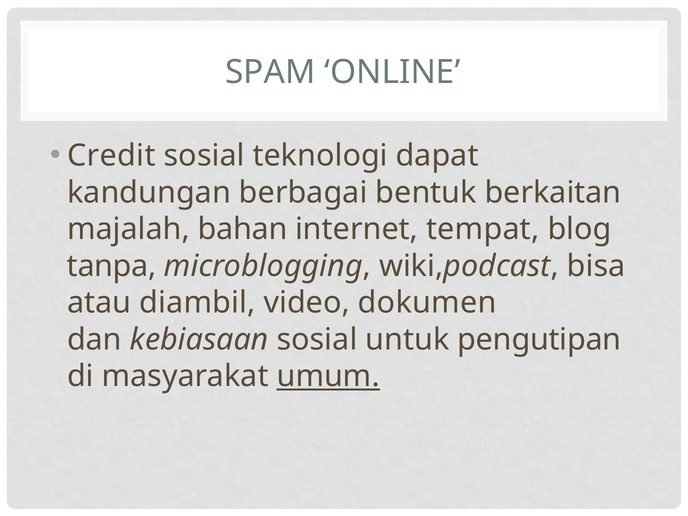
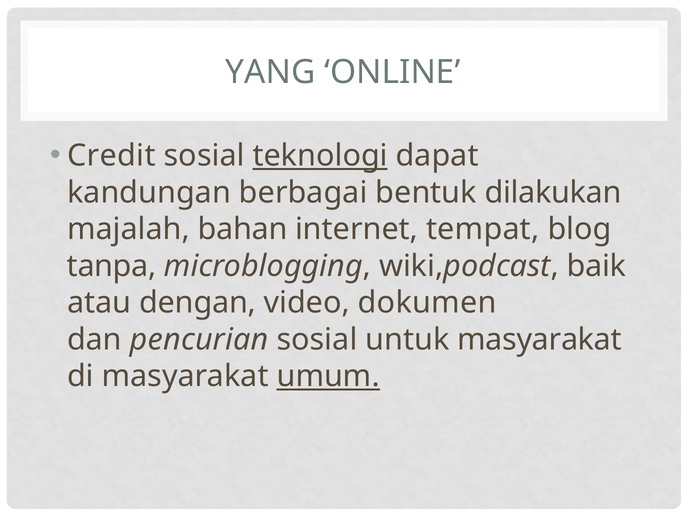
SPAM: SPAM -> YANG (270, 72)
teknologi underline: none -> present (320, 156)
berkaitan: berkaitan -> dilakukan (553, 193)
bisa: bisa -> baik (596, 266)
diambil: diambil -> dengan (198, 303)
kebiasaan: kebiasaan -> pencurian (199, 339)
untuk pengutipan: pengutipan -> masyarakat (539, 339)
